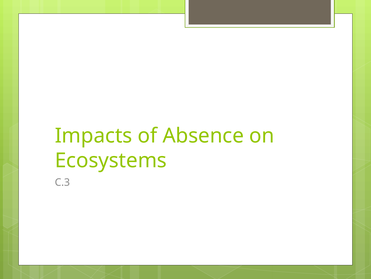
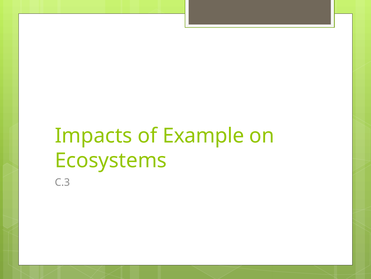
Absence: Absence -> Example (203, 135)
